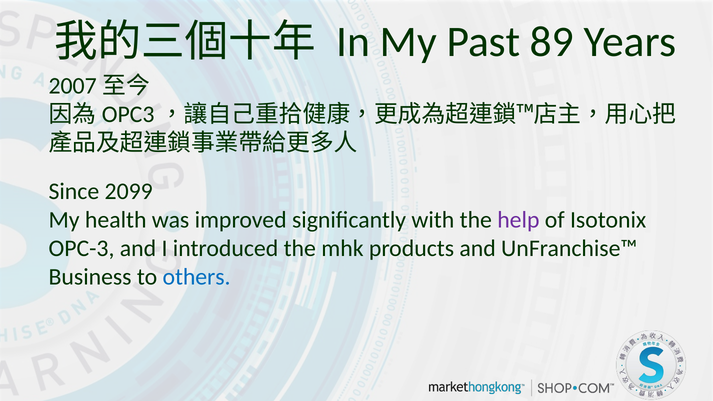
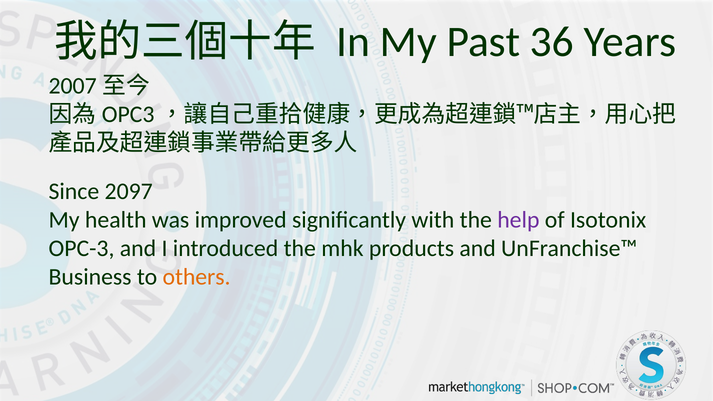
89: 89 -> 36 (552, 42)
2099: 2099 -> 2097 (129, 192)
others colour: blue -> orange (197, 277)
